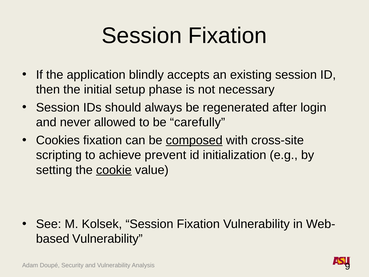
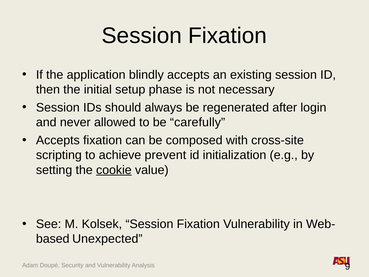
Cookies: Cookies -> Accepts (58, 140)
composed underline: present -> none (194, 140)
Vulnerability: Vulnerability -> Unexpected (107, 239)
